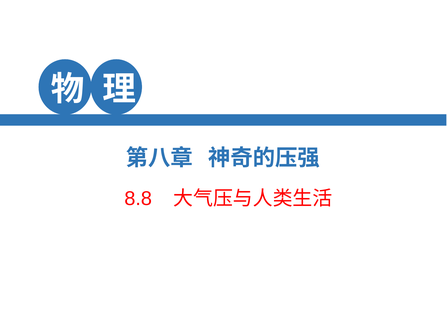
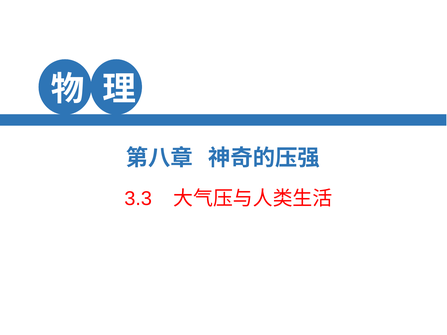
8.8: 8.8 -> 3.3 (138, 199)
